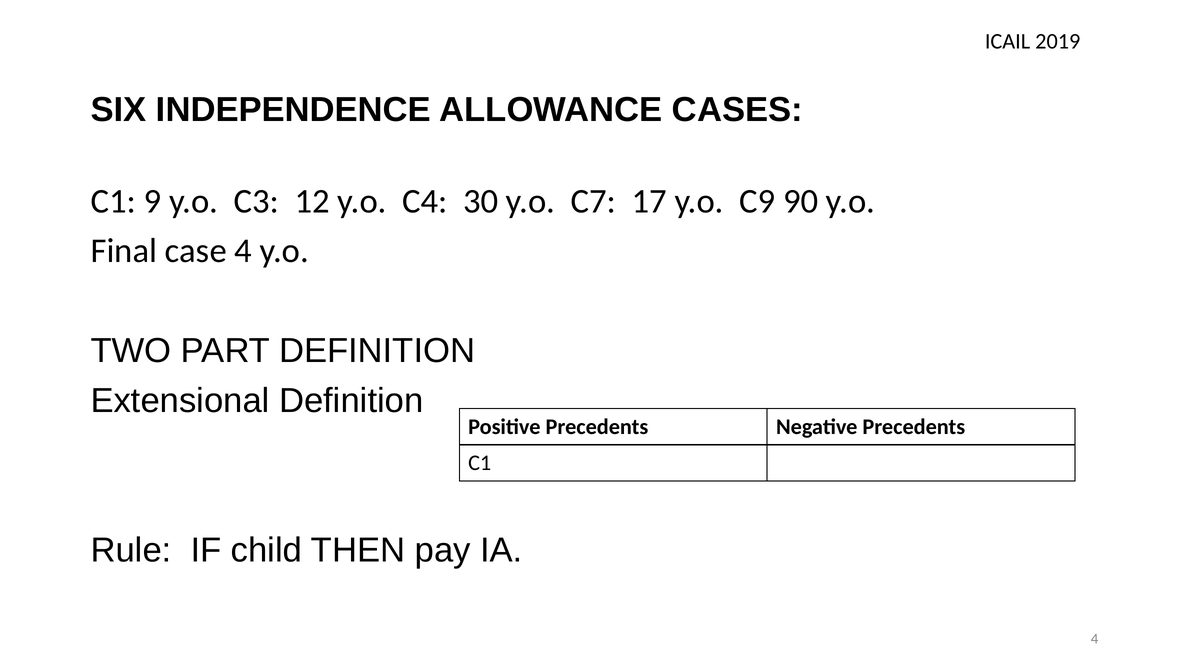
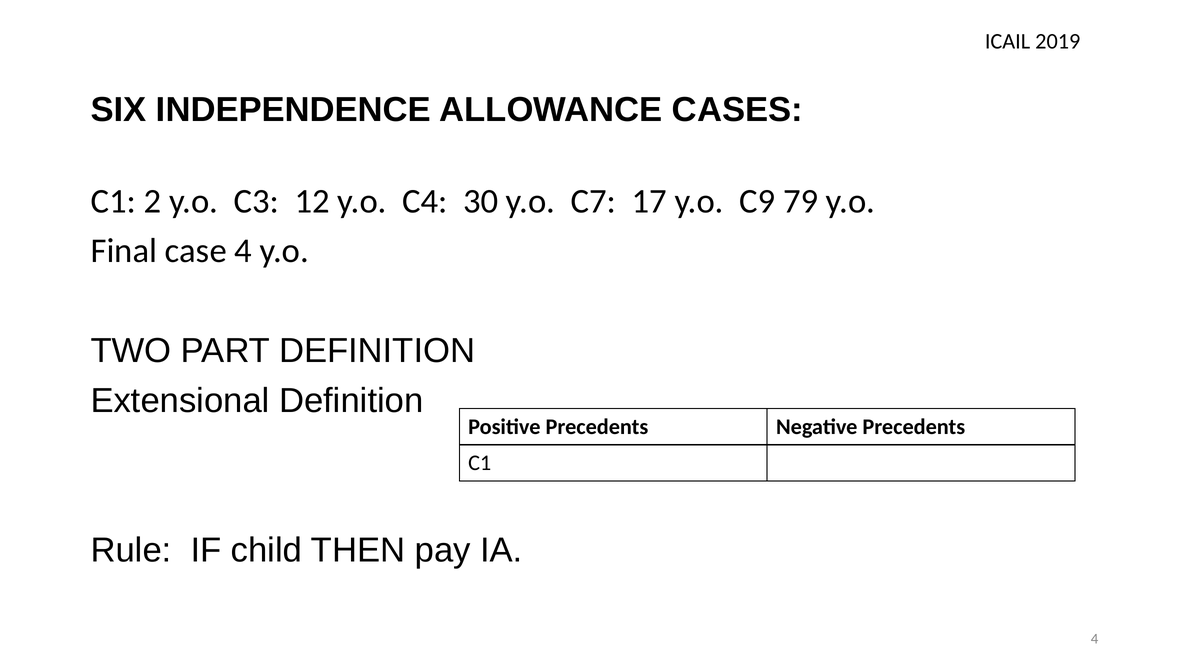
9: 9 -> 2 (152, 201)
90: 90 -> 79 (801, 201)
